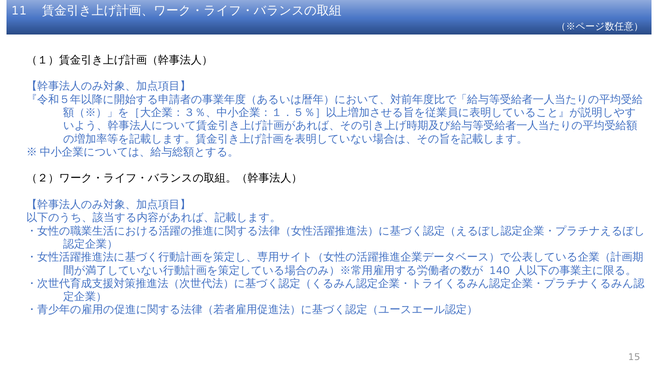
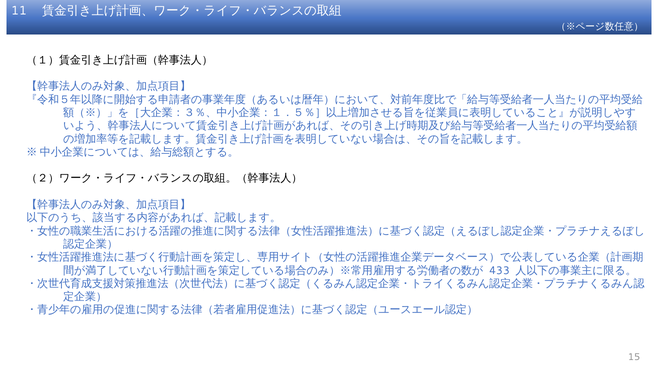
140: 140 -> 433 (499, 270)
